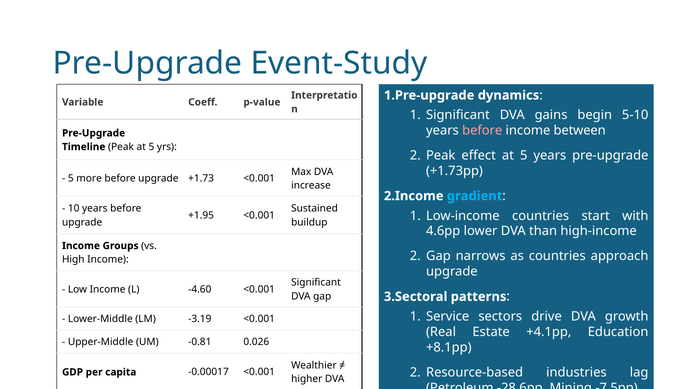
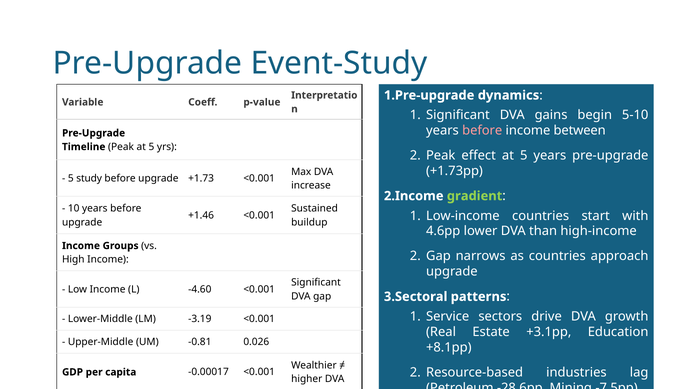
more: more -> study (89, 179)
gradient colour: light blue -> light green (475, 196)
+1.95: +1.95 -> +1.46 (201, 216)
+4.1pp: +4.1pp -> +3.1pp (549, 332)
